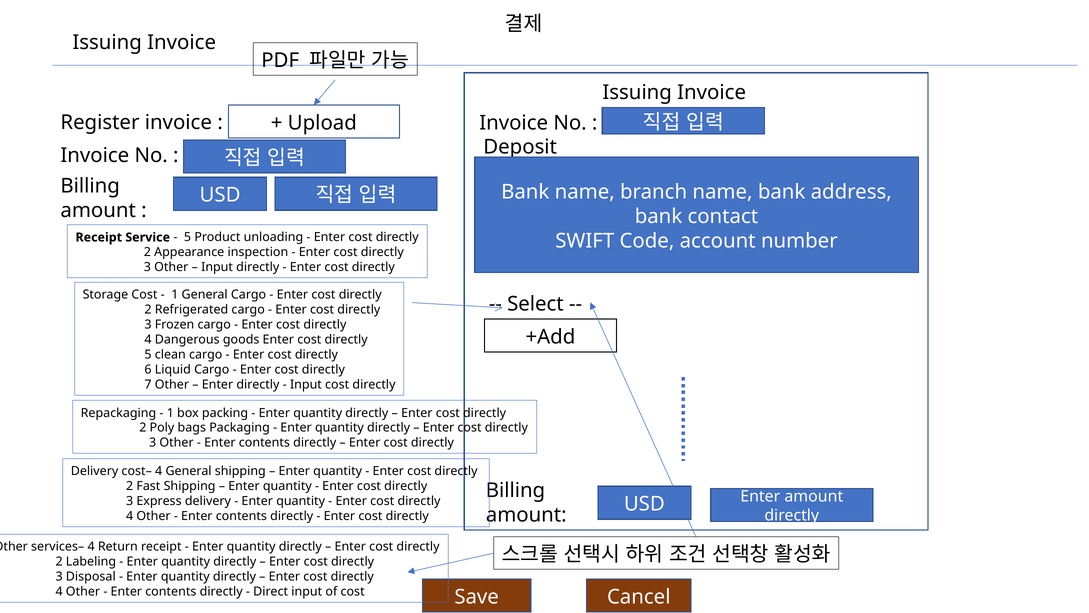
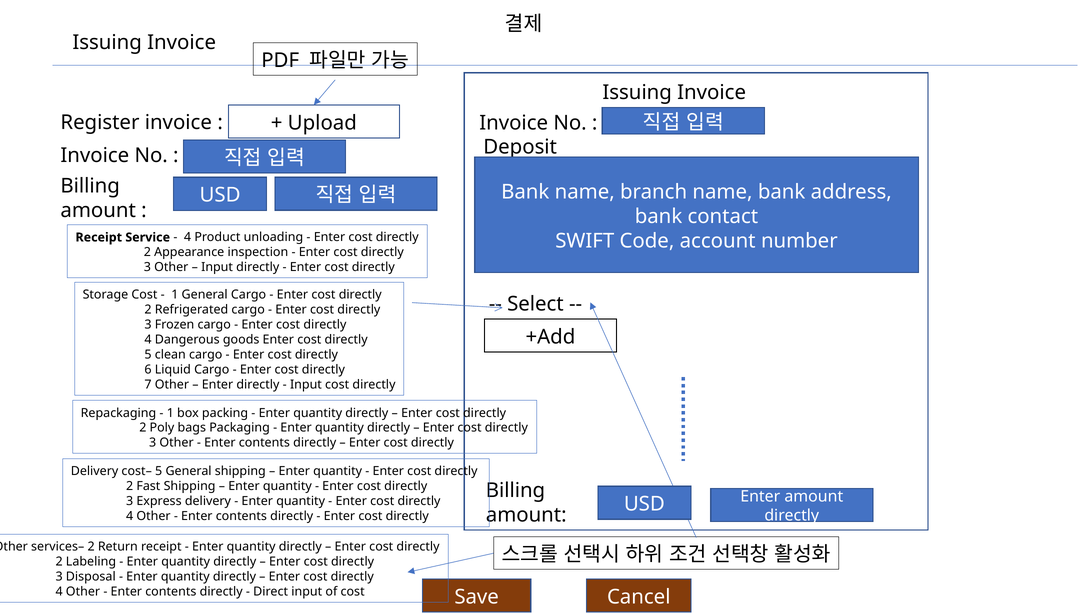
5: 5 -> 4 (188, 237)
cost– 4: 4 -> 5 (159, 471)
services– 4: 4 -> 2 (91, 546)
